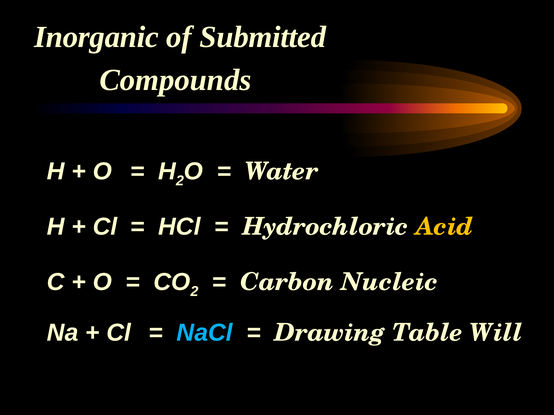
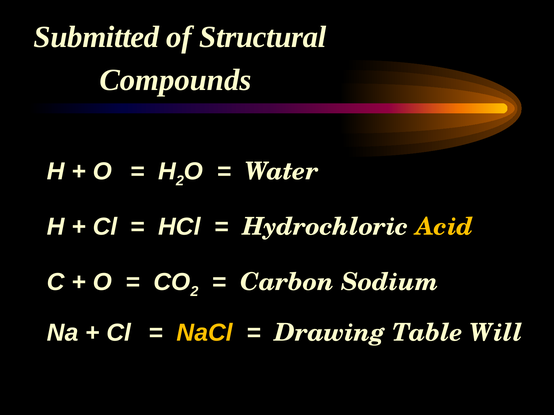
Inorganic: Inorganic -> Submitted (96, 37)
Submitted: Submitted -> Structural (263, 37)
Nucleic: Nucleic -> Sodium (390, 282)
NaCl colour: light blue -> yellow (205, 333)
